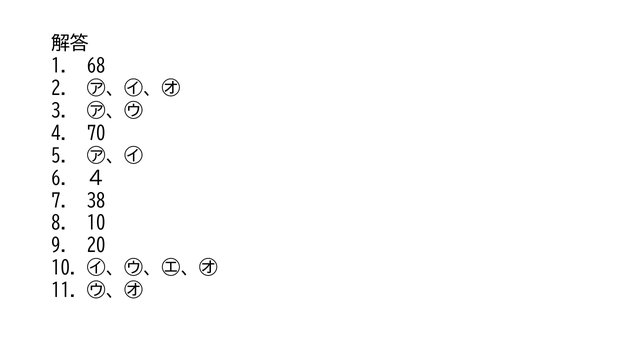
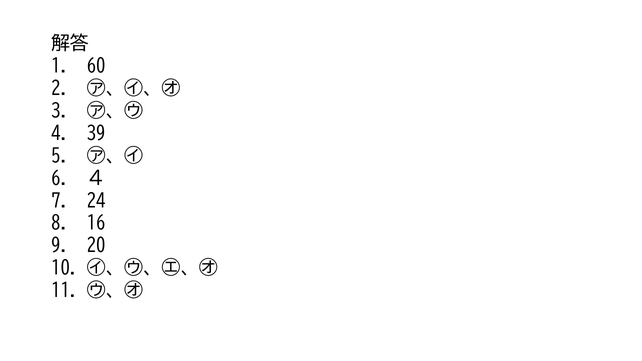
68: 68 -> 60 (96, 66)
70: 70 -> 39 (96, 133)
38: 38 -> 24 (96, 201)
10: 10 -> 16 (96, 223)
